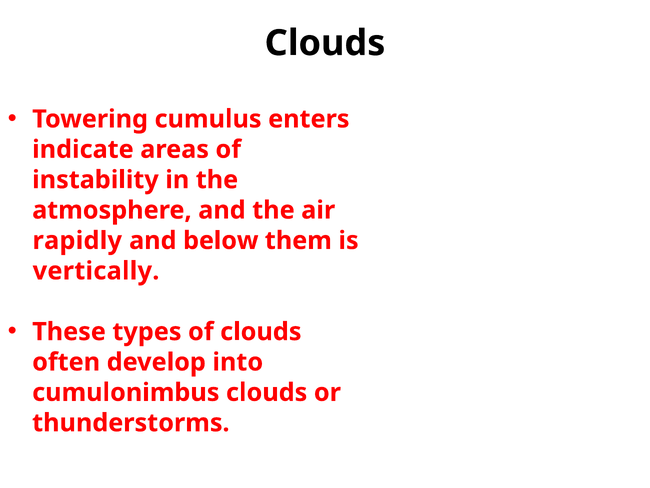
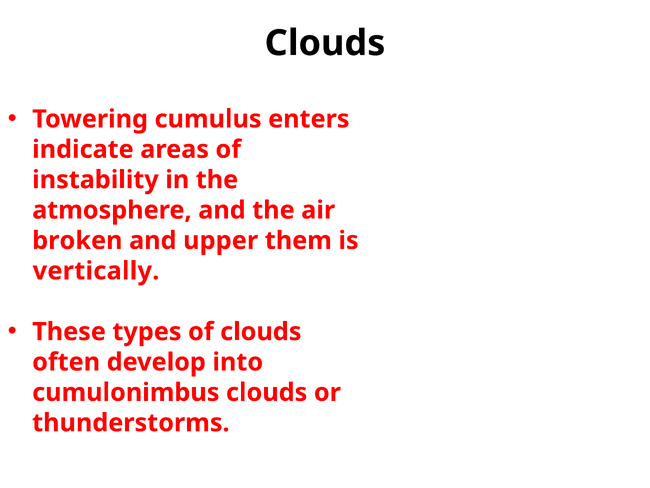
rapidly: rapidly -> broken (77, 240)
below: below -> upper (221, 240)
